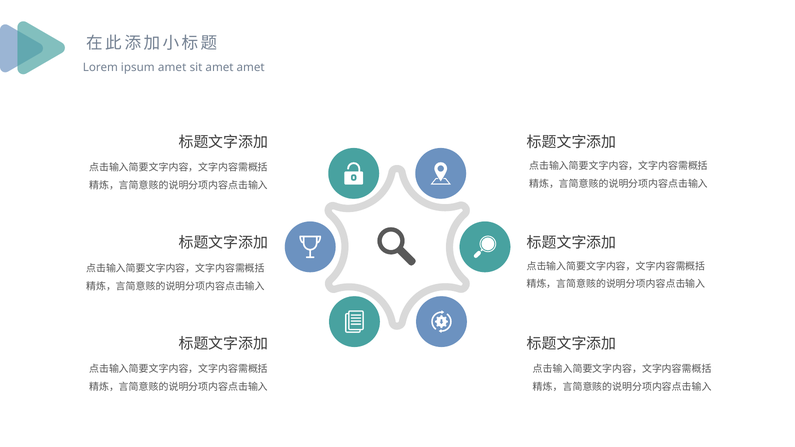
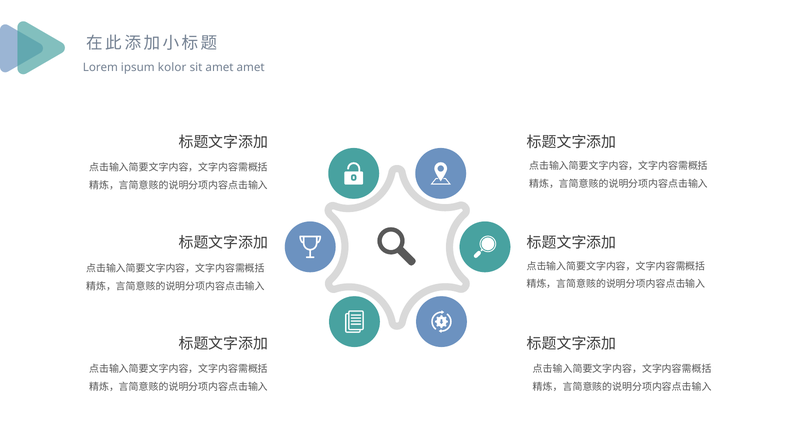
ipsum amet: amet -> kolor (172, 68)
